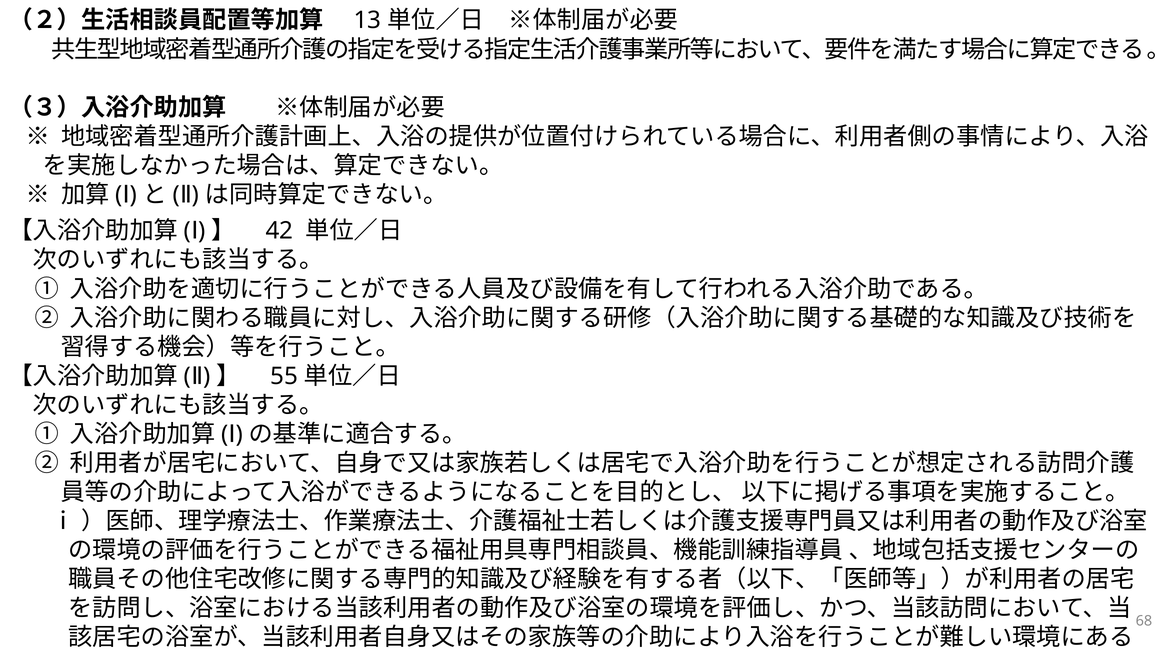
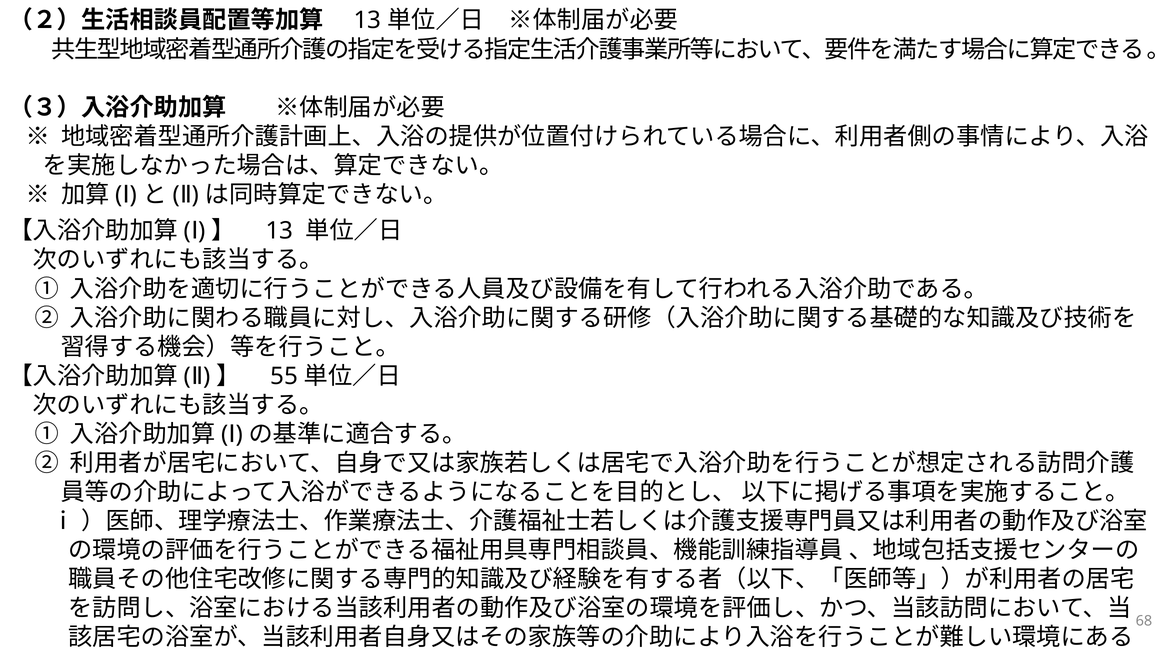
42: 42 -> 13 (280, 231)
